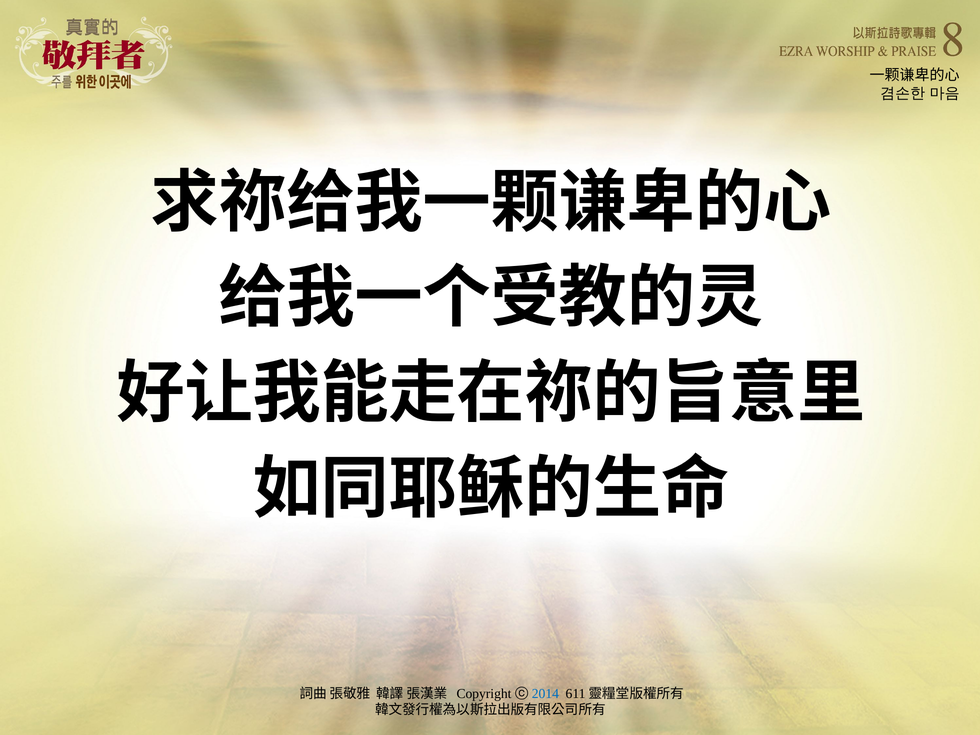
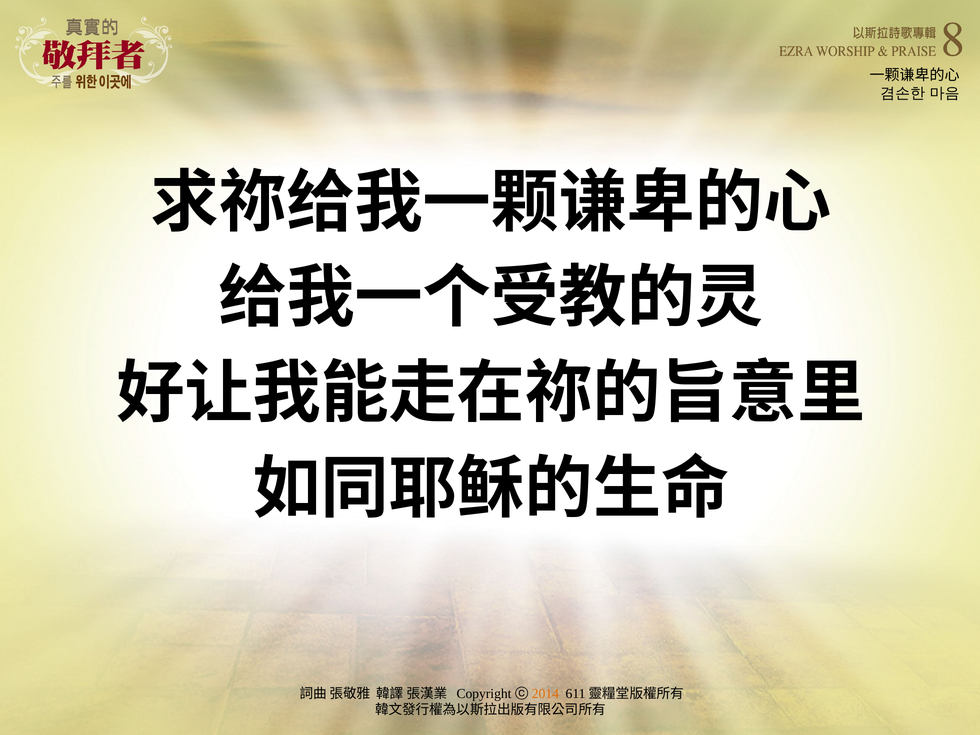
2014 colour: blue -> orange (545, 694)
